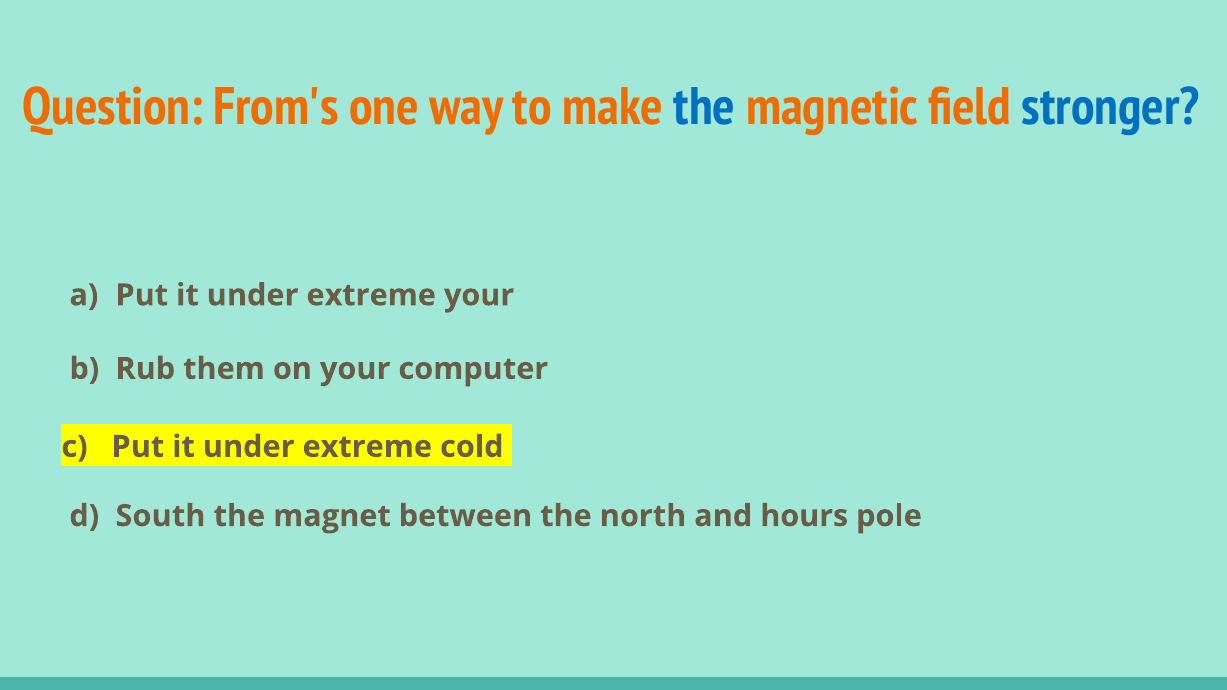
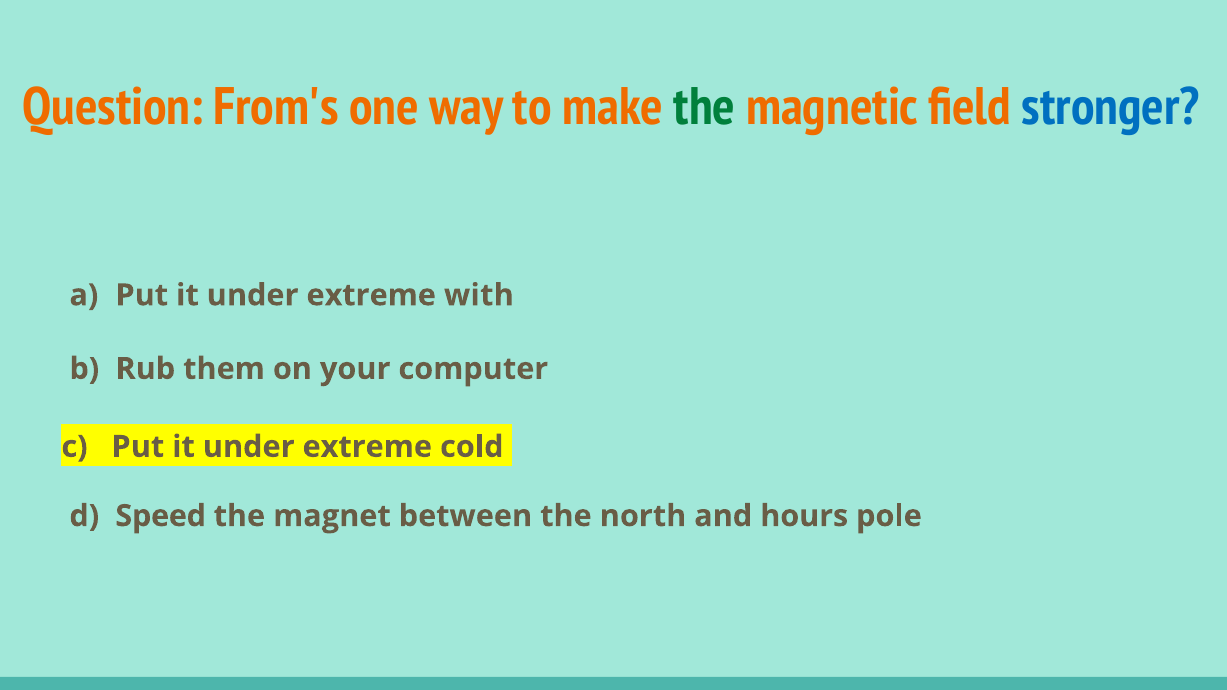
the colour: blue -> green (705, 107)
extreme your: your -> with (479, 295)
South: South -> Speed (161, 516)
